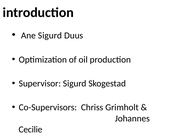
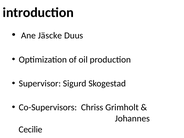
Ane Sigurd: Sigurd -> Jäscke (50, 35)
